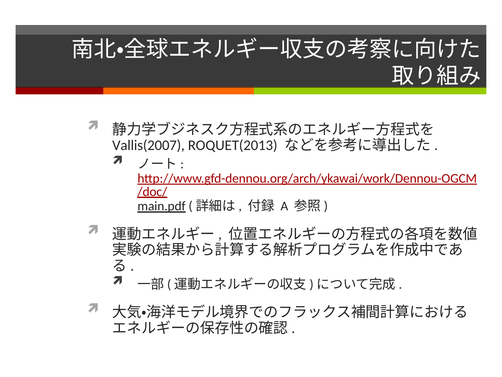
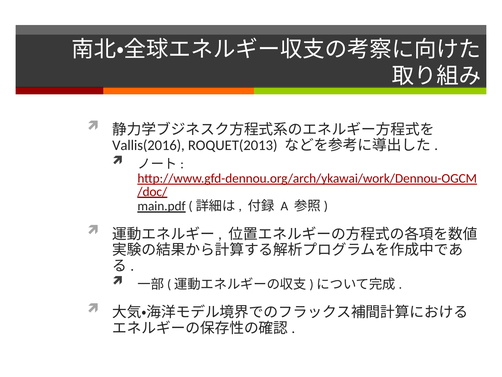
Vallis(2007: Vallis(2007 -> Vallis(2016 (148, 145)
